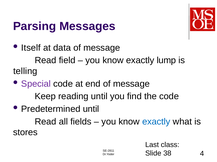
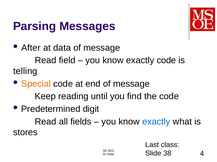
Itself: Itself -> After (31, 48)
exactly lump: lump -> code (166, 61)
Special colour: purple -> orange (36, 84)
Predetermined until: until -> digit (91, 109)
